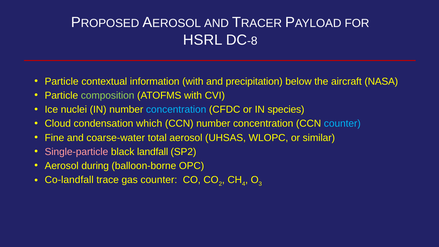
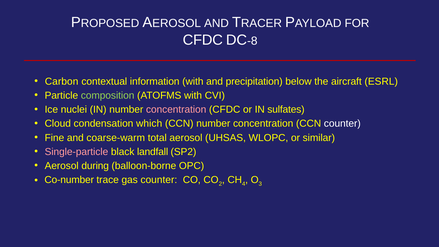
HSRL: HSRL -> CFDC (203, 40)
Particle: Particle -> Carbon (62, 81)
NASA: NASA -> ESRL (381, 81)
concentration colour: light blue -> pink (176, 110)
species: species -> sulfates (286, 110)
counter colour: light blue -> white (342, 124)
coarse-water: coarse-water -> coarse-warm (116, 138)
Co-landfall: Co-landfall -> Co-number (69, 180)
